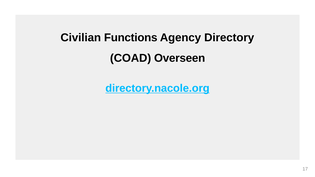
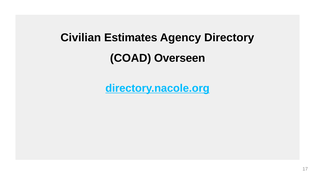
Functions: Functions -> Estimates (131, 38)
